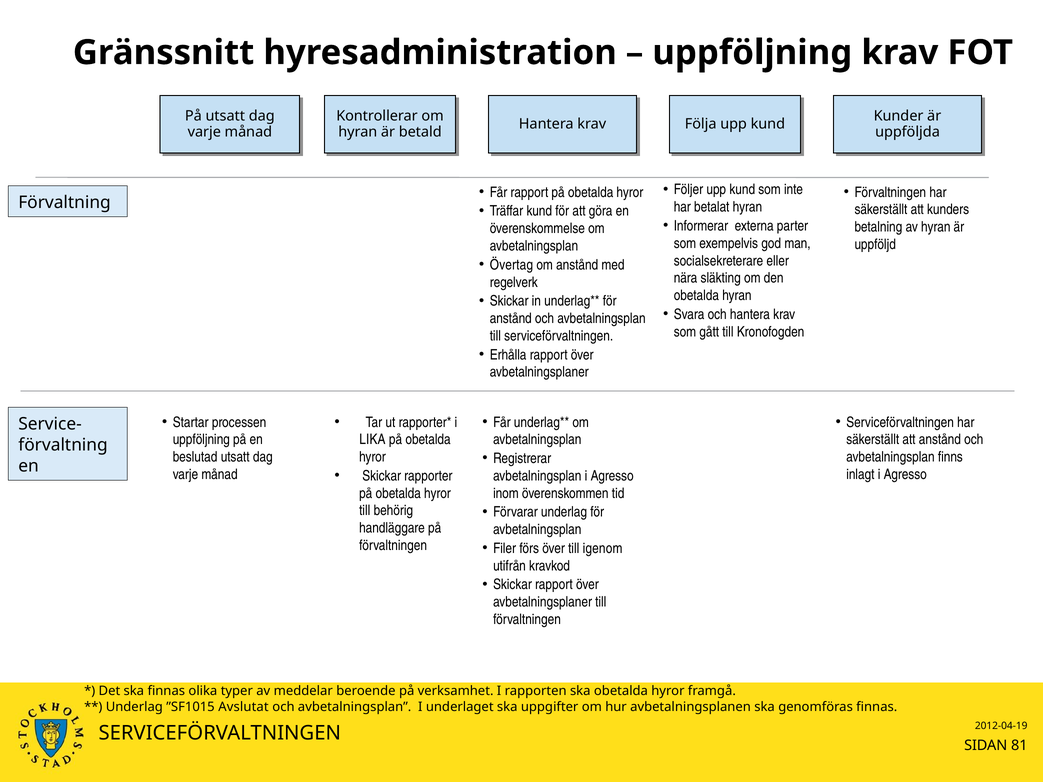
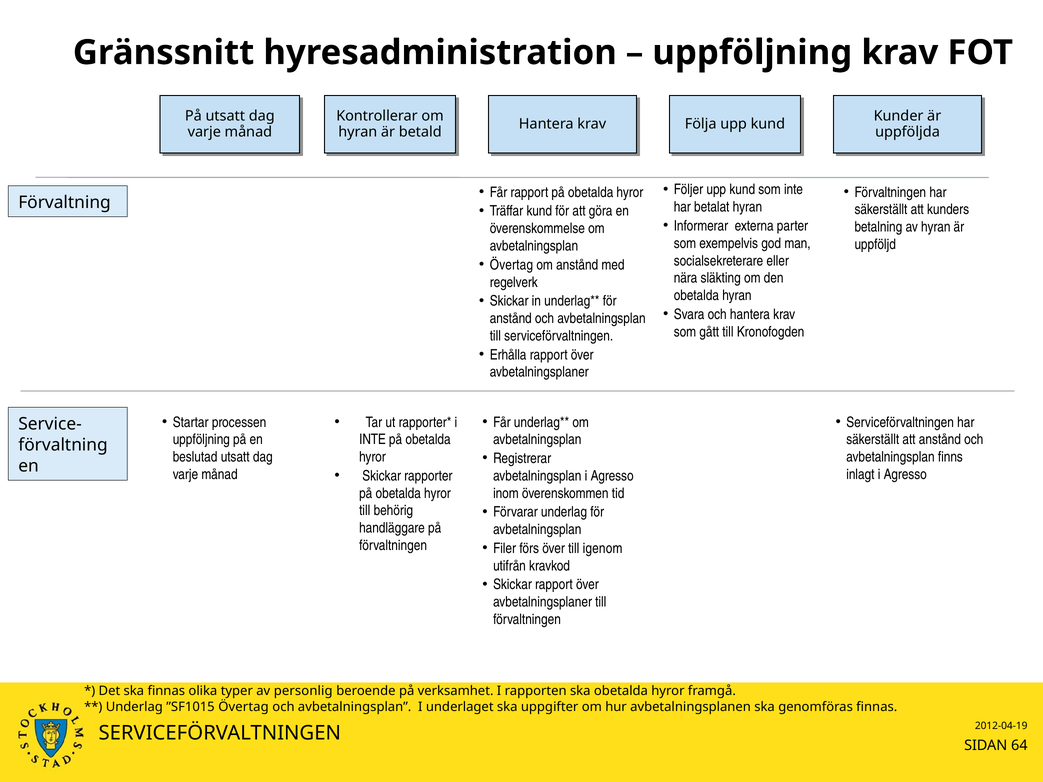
LIKA: LIKA -> INTE (373, 440)
meddelar: meddelar -> personlig (303, 691)
”SF1015 Avslutat: Avslutat -> Övertag (243, 707)
81: 81 -> 64 (1019, 746)
